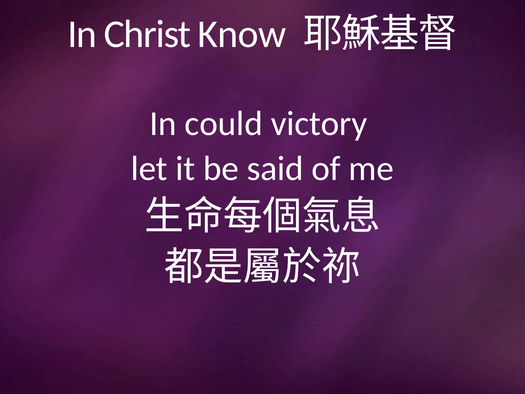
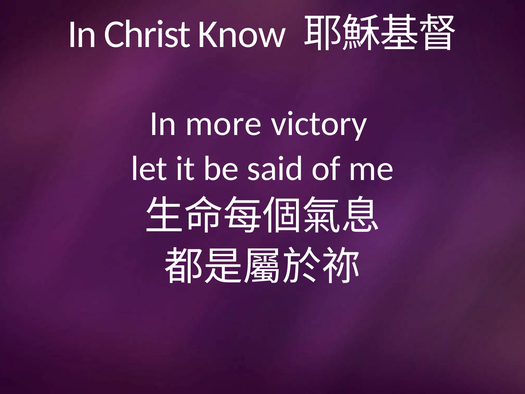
could: could -> more (224, 124)
